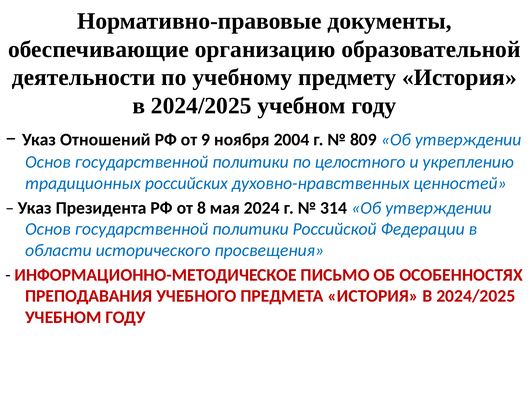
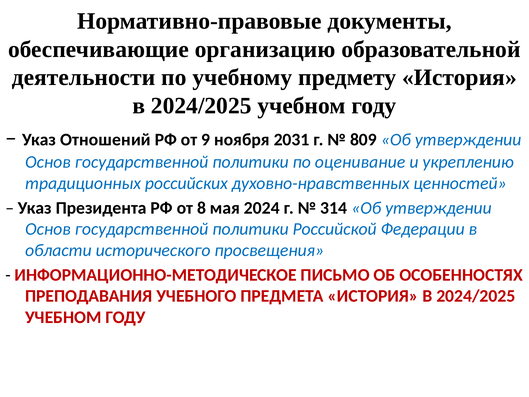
2004: 2004 -> 2031 (292, 140)
целостного: целостного -> оценивание (360, 162)
